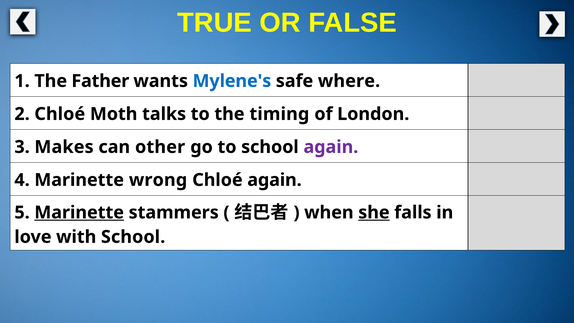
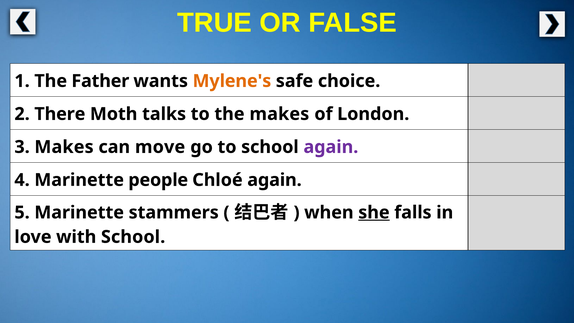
Mylene's colour: blue -> orange (232, 81)
where: where -> choice (349, 81)
2 Chloé: Chloé -> There (60, 114)
the timing: timing -> makes (279, 114)
other: other -> move (160, 147)
wrong: wrong -> people (158, 180)
Marinette underline: present -> none (79, 212)
